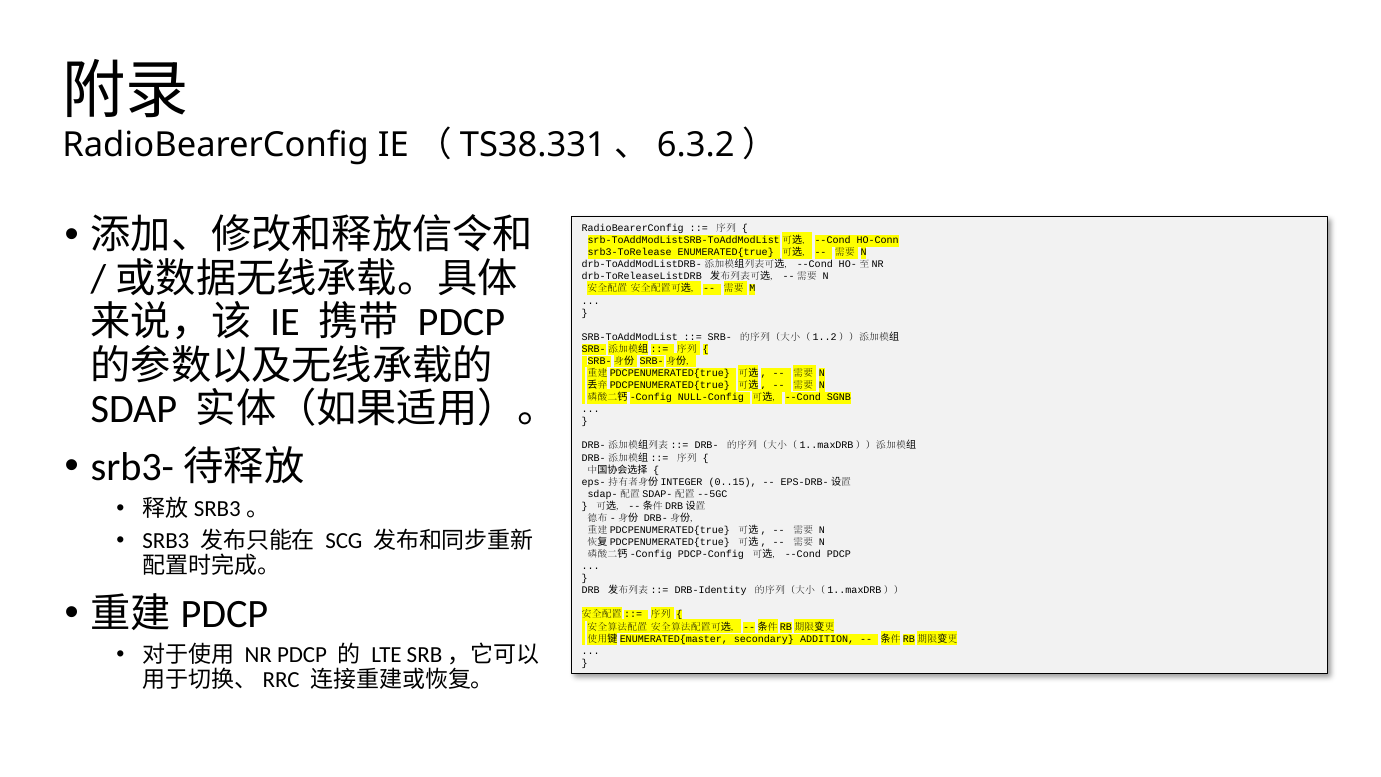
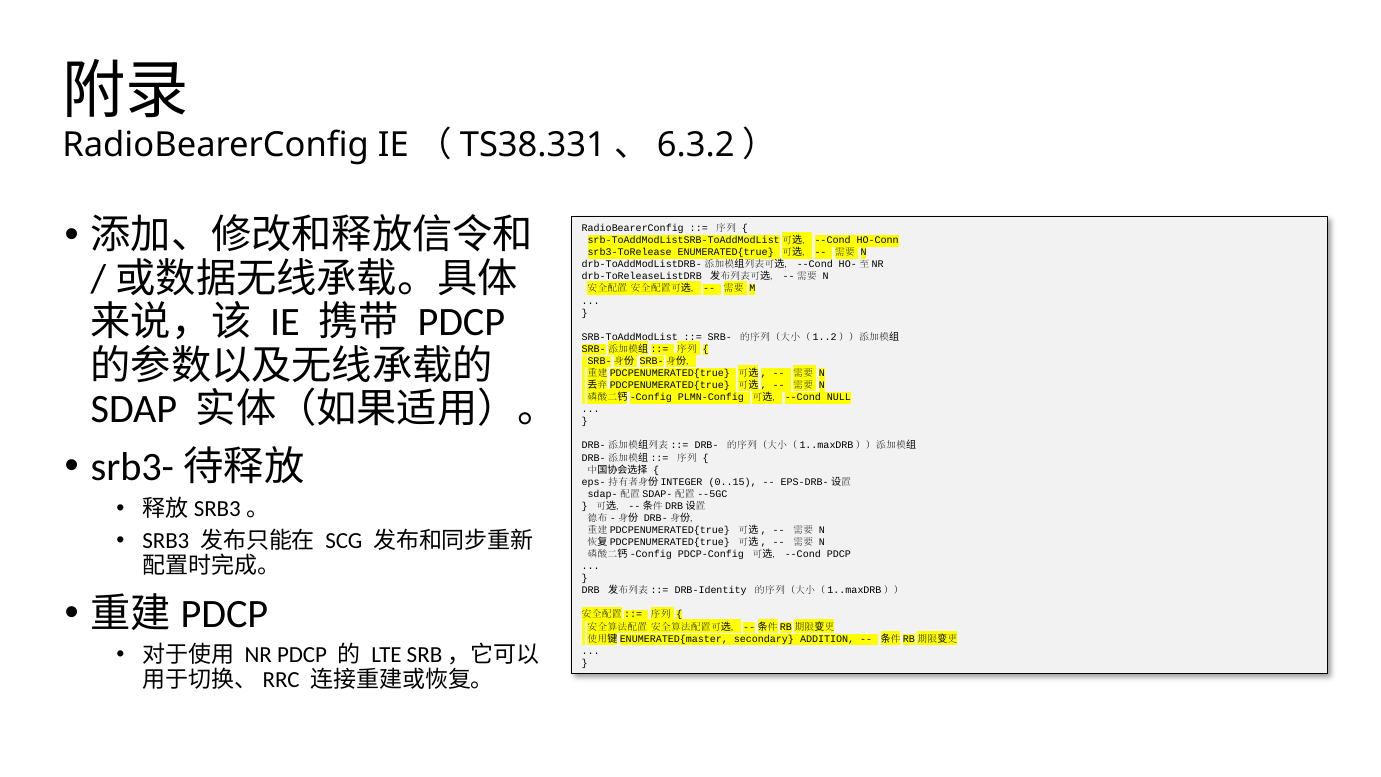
NULL-Config: NULL-Config -> PLMN-Config (711, 397)
SGNB: SGNB -> NULL (839, 397)
